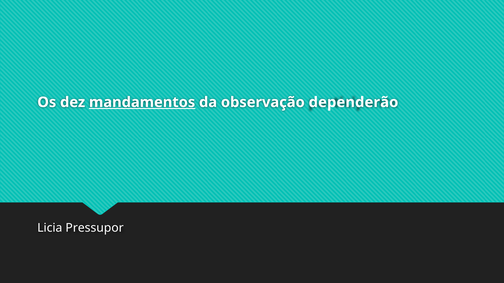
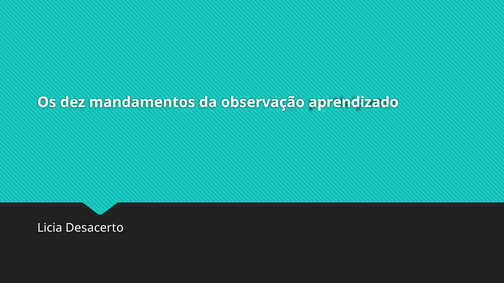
mandamentos underline: present -> none (142, 102)
dependerão: dependerão -> aprendizado (354, 102)
Pressupor: Pressupor -> Desacerto (95, 228)
